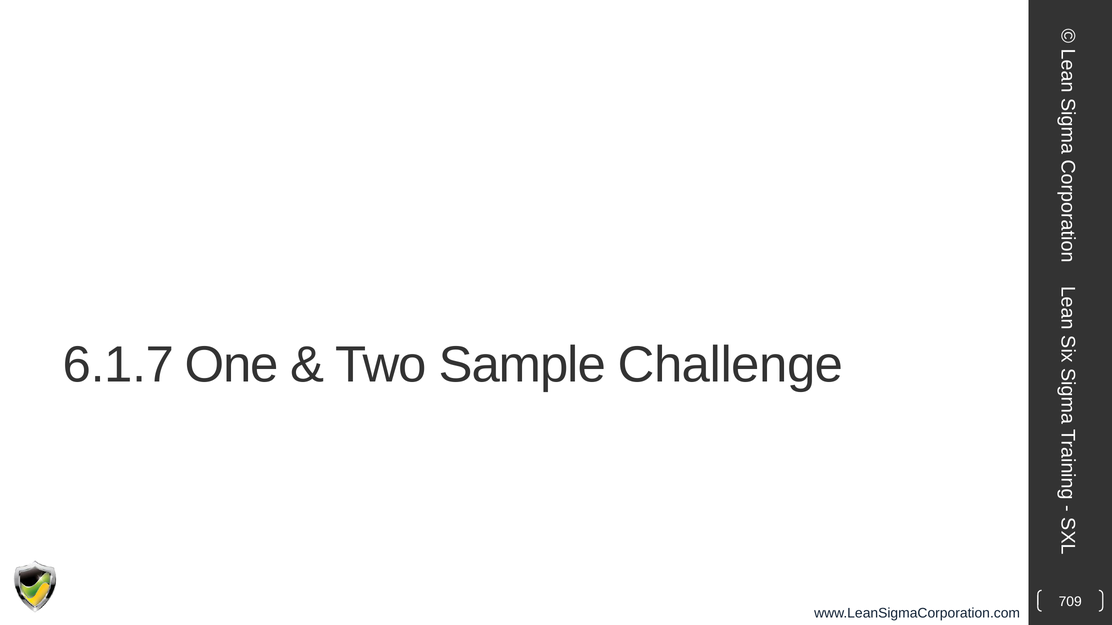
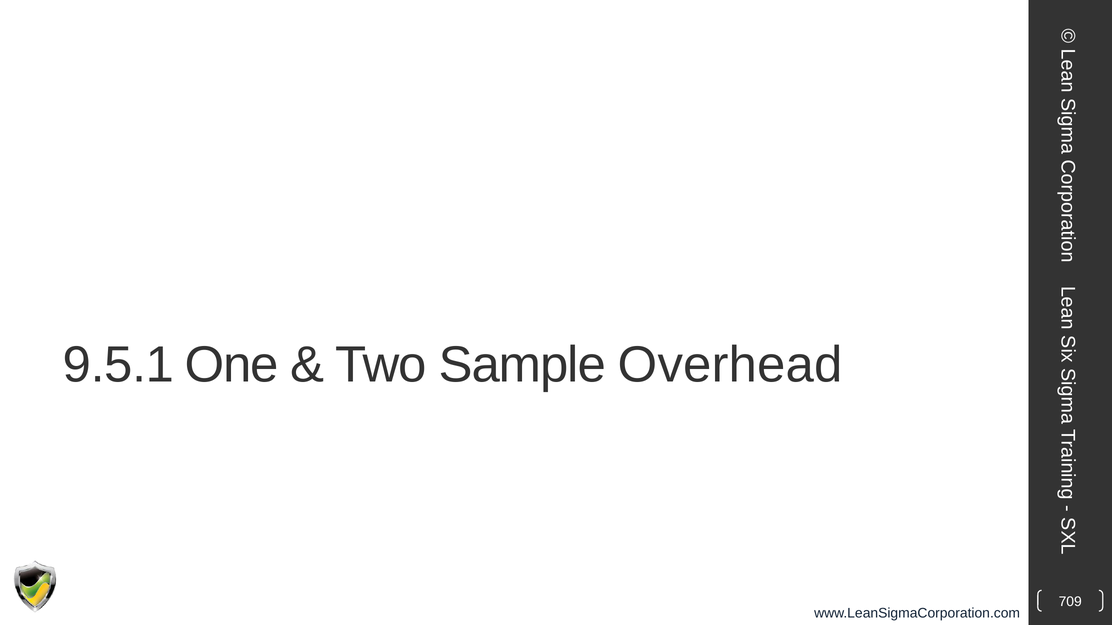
6.1.7: 6.1.7 -> 9.5.1 (119, 365)
Challenge: Challenge -> Overhead (730, 365)
